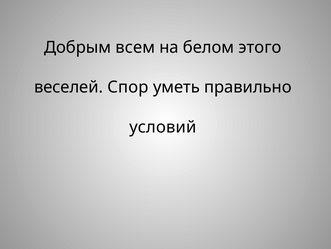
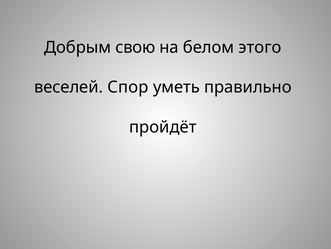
всем: всем -> свою (135, 47)
условий: условий -> пройдёт (163, 127)
